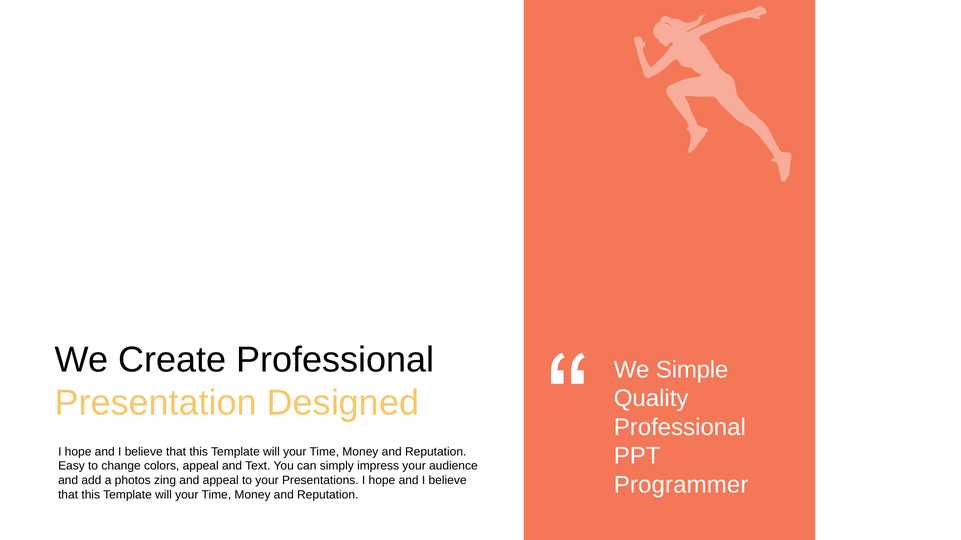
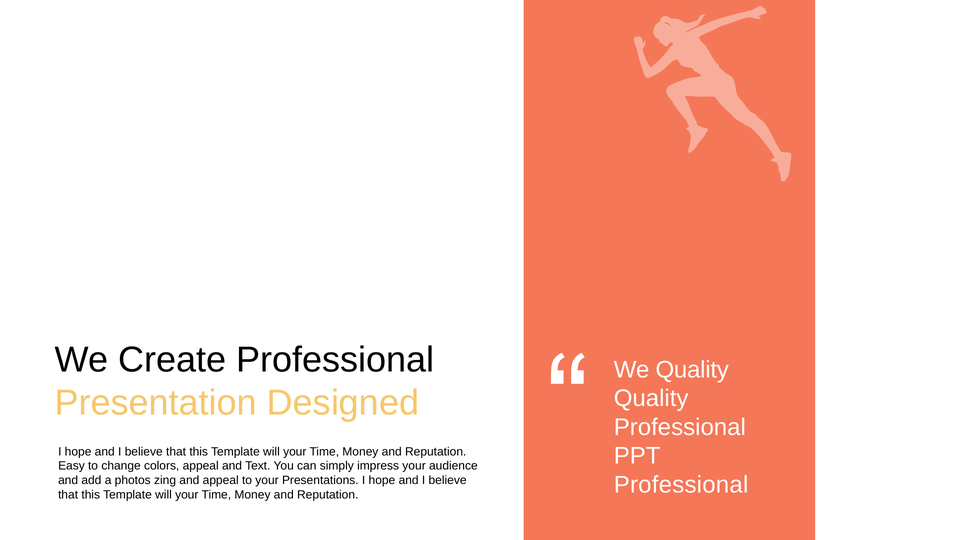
We Simple: Simple -> Quality (692, 370)
Programmer: Programmer -> Professional (681, 485)
